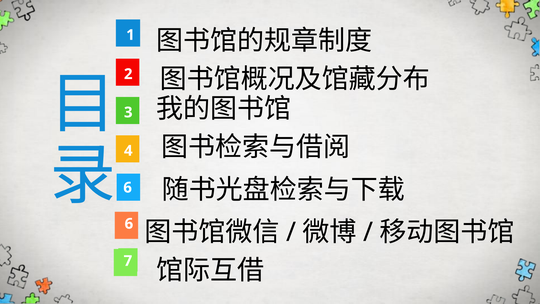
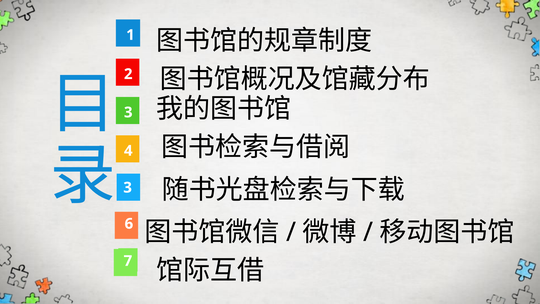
6: 6 -> 3 (128, 187)
